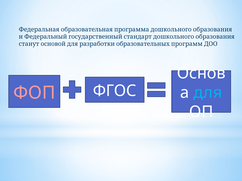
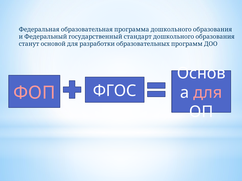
для colour: light blue -> pink (208, 93)
